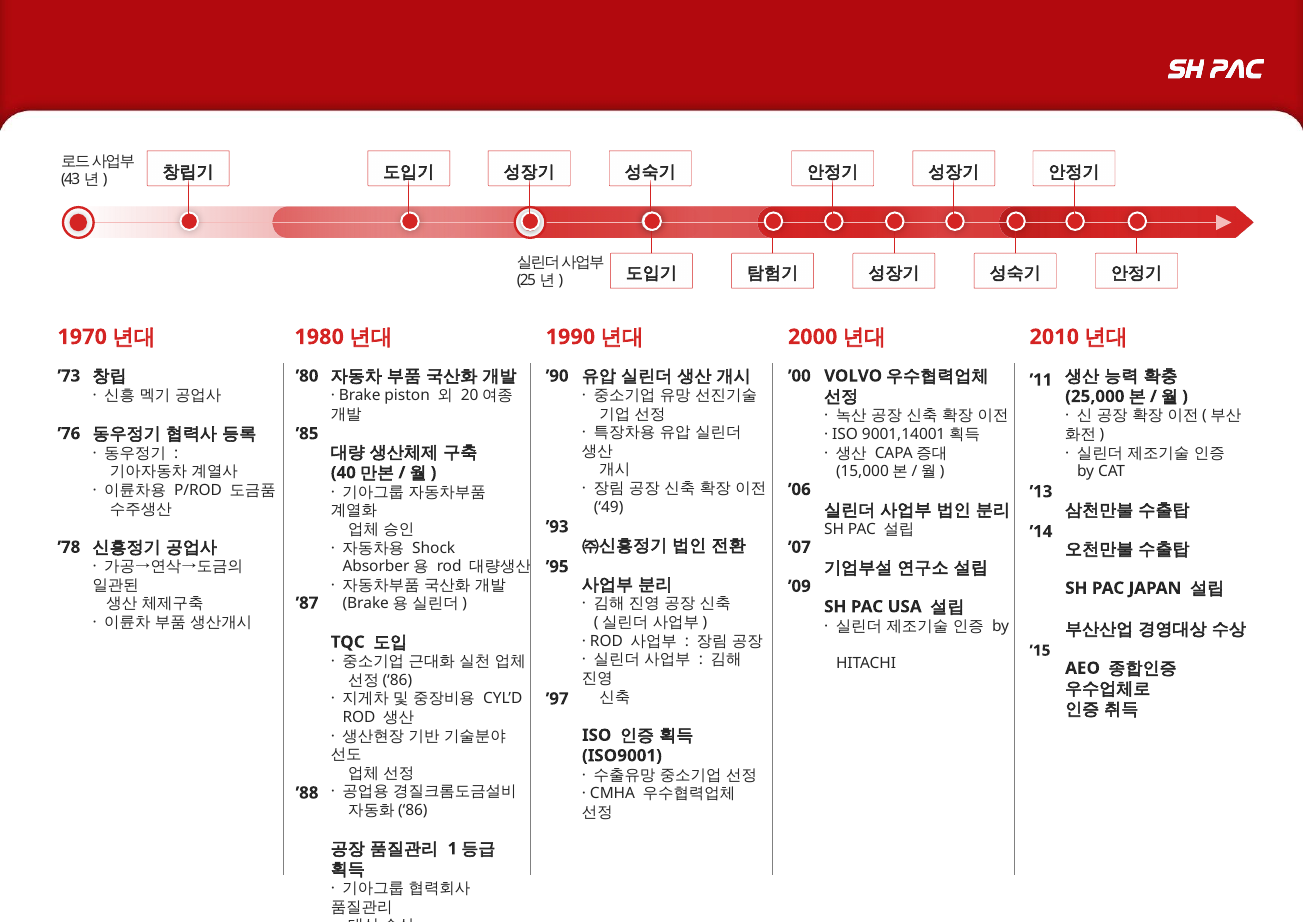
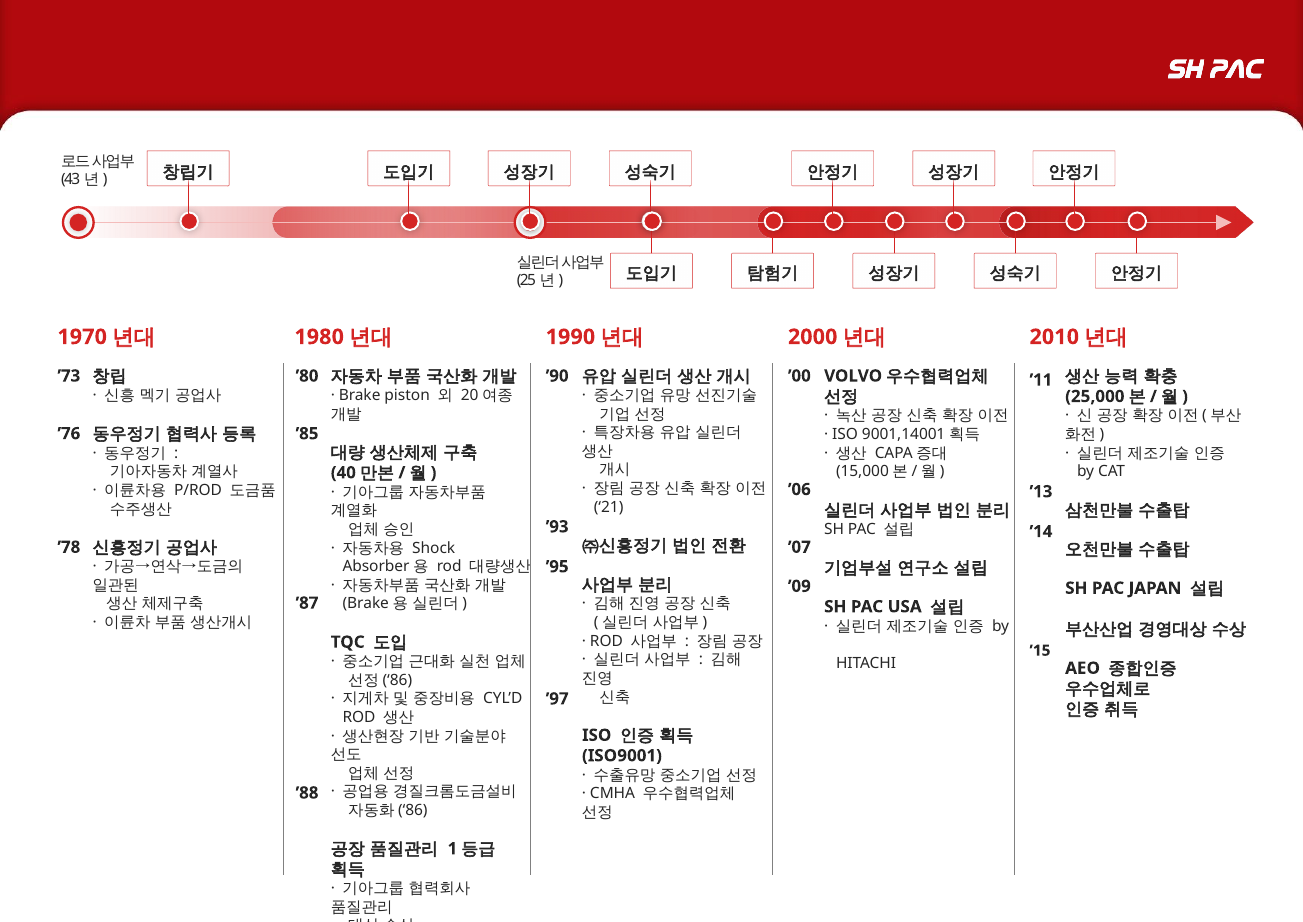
49: 49 -> 21 (609, 507)
